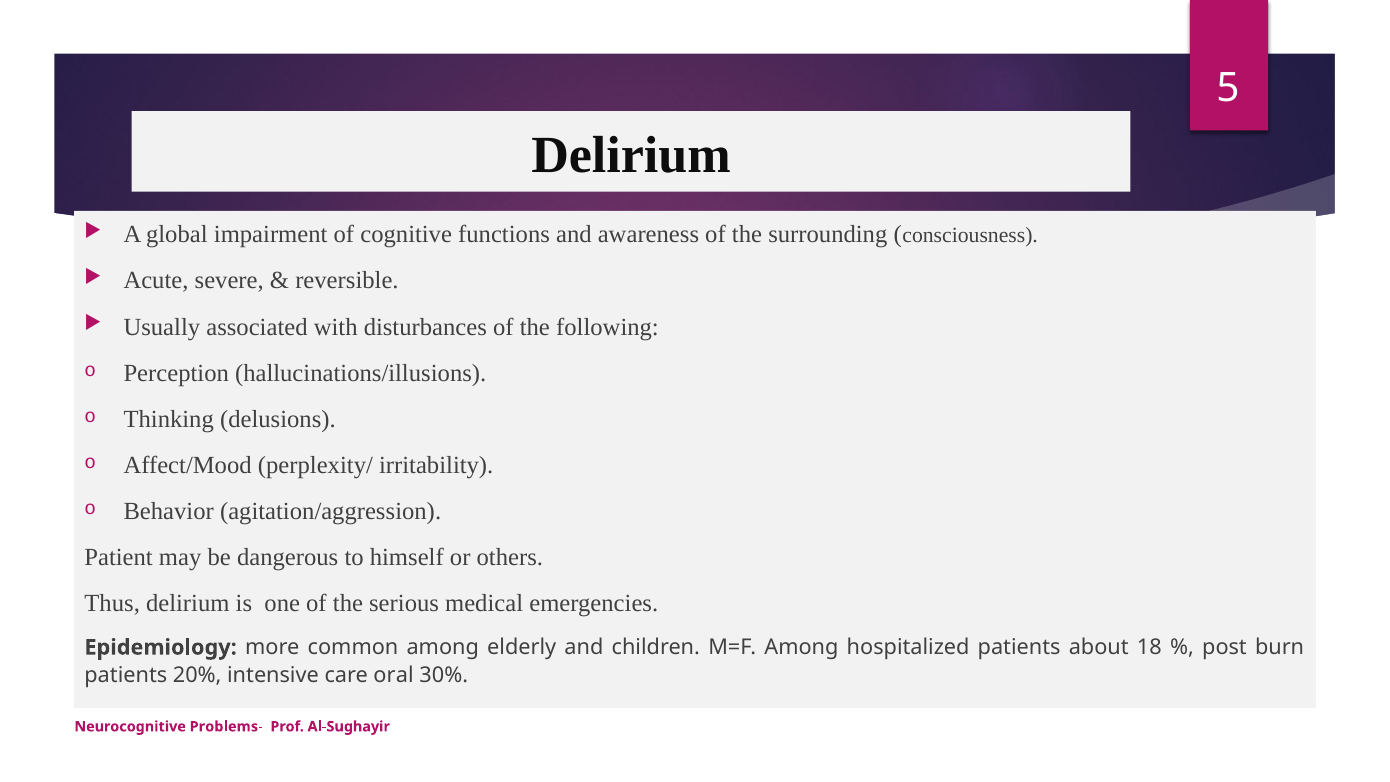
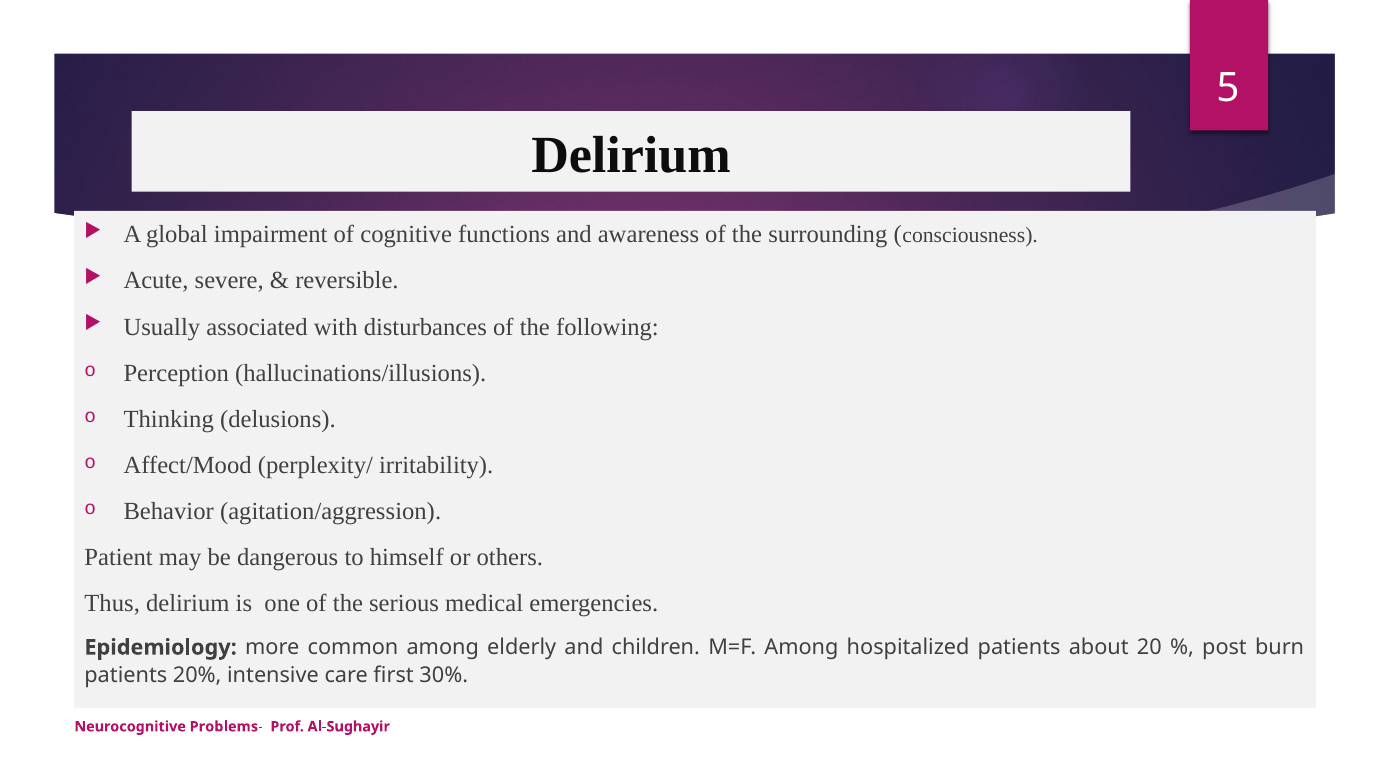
18: 18 -> 20 (1149, 647)
oral: oral -> first (394, 675)
